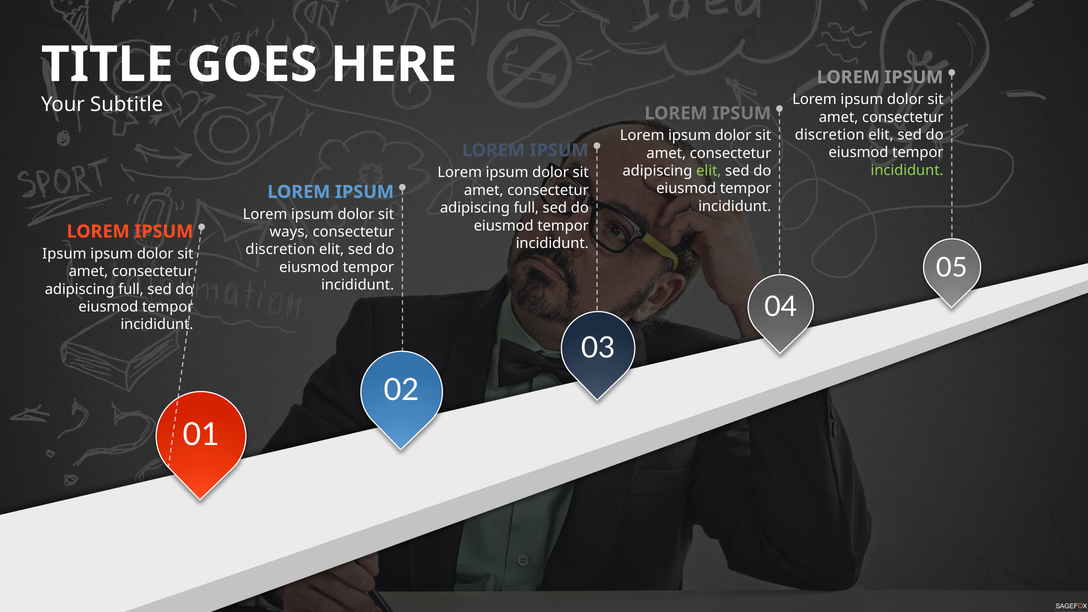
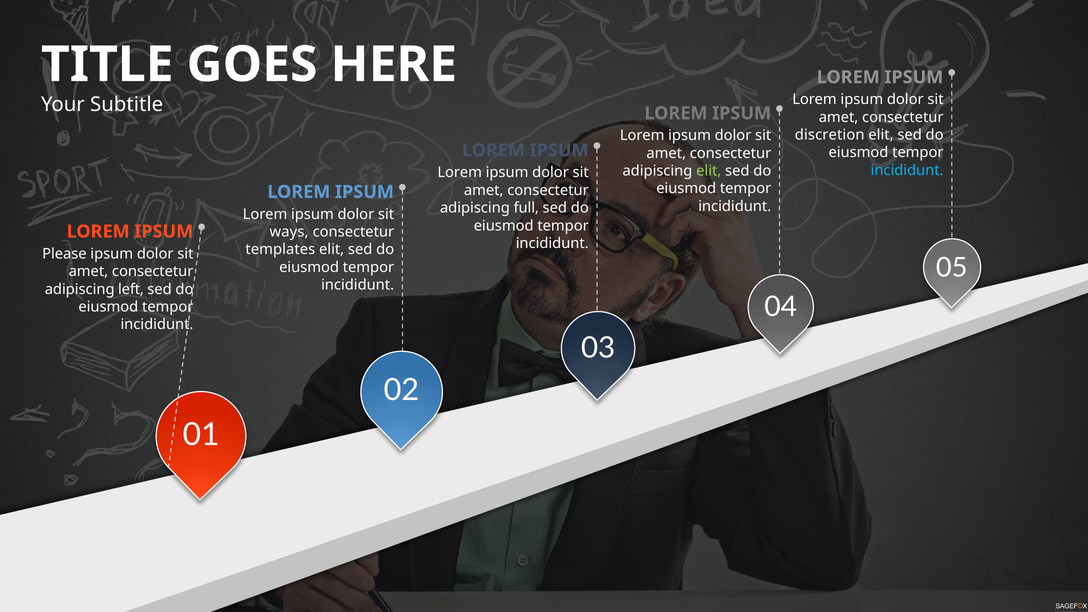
incididunt colour: light green -> light blue (907, 170)
discretion: discretion -> templates (280, 250)
Ipsum: Ipsum -> Please (64, 254)
full: full -> left (131, 289)
